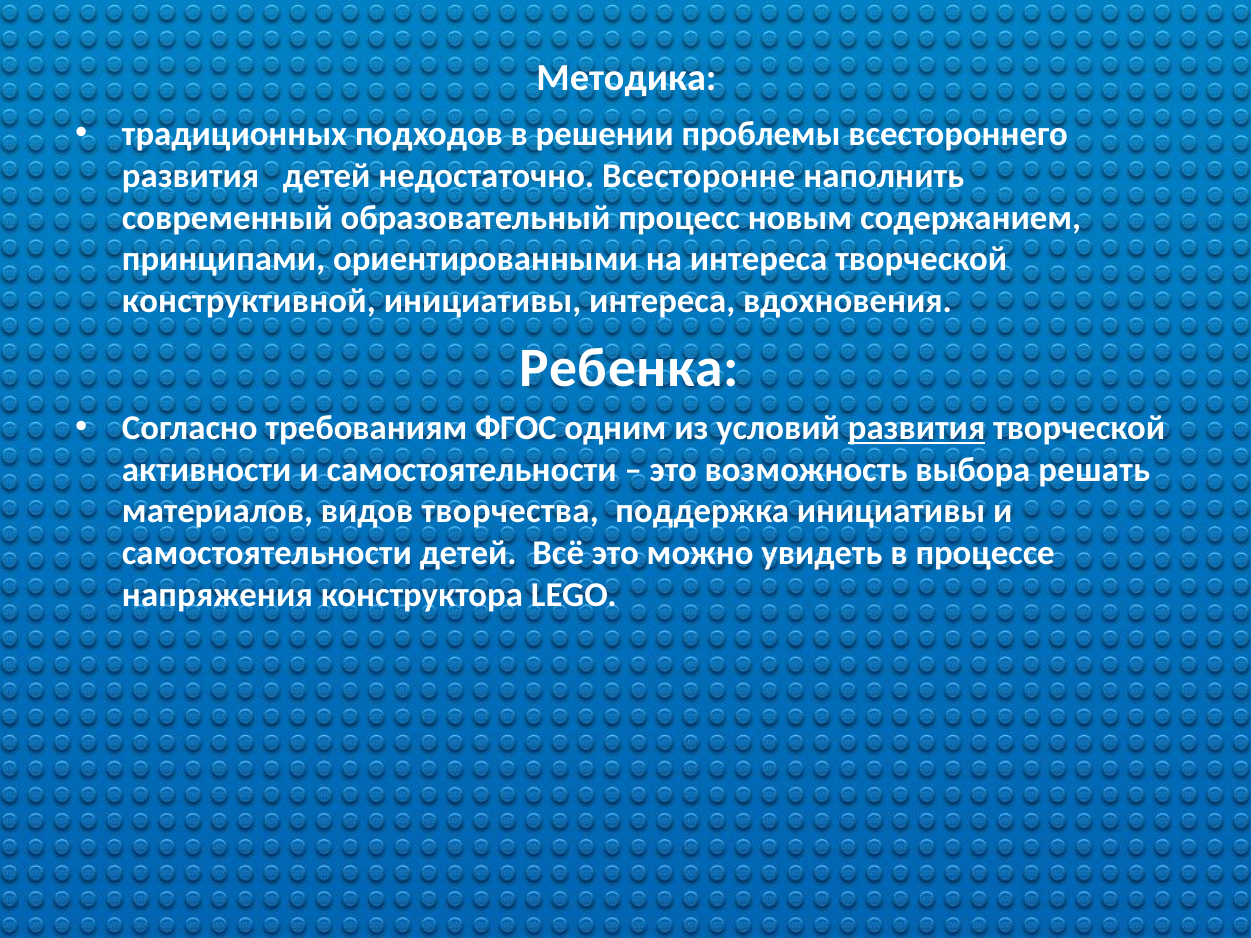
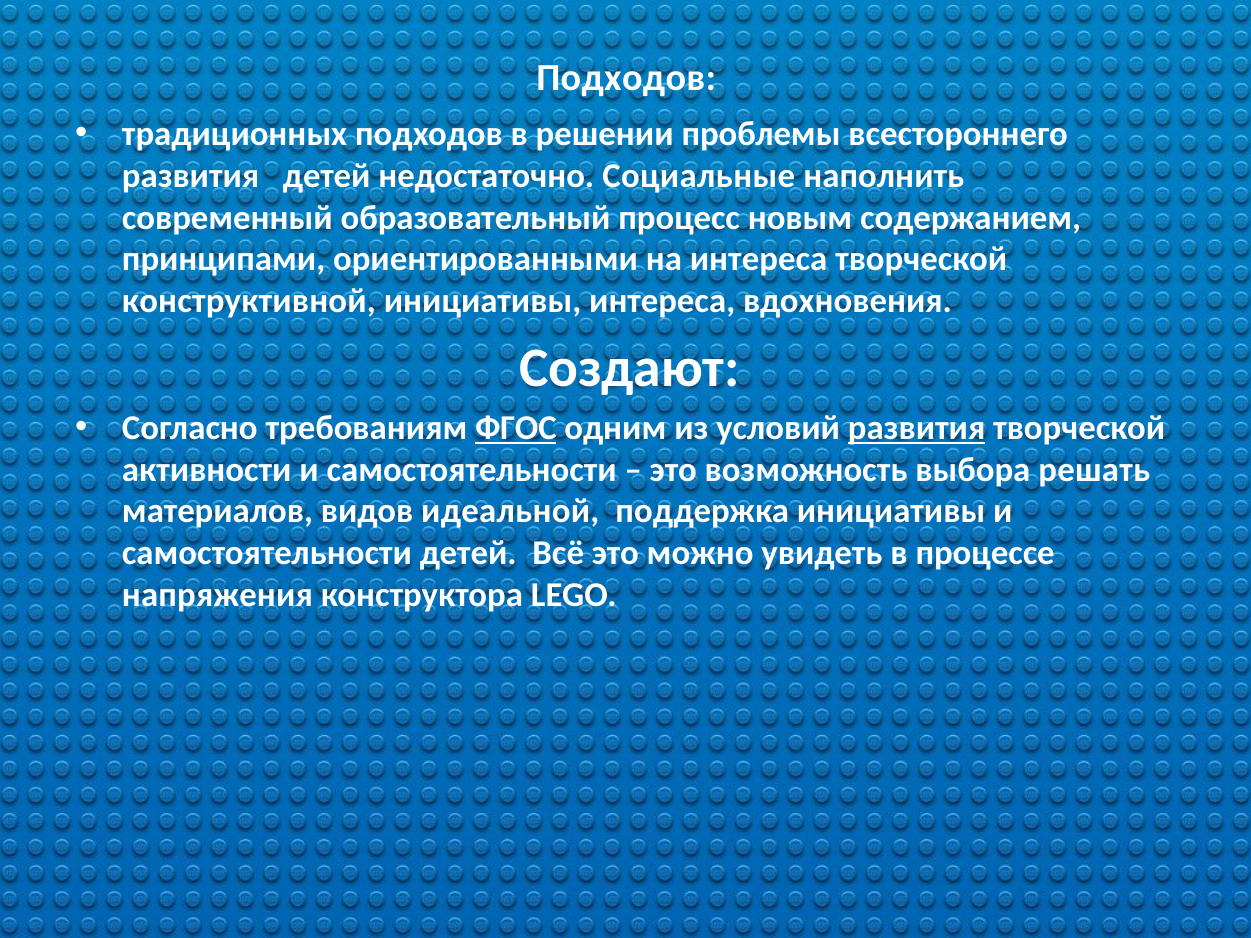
Методика: Методика -> Подходов (626, 78)
Всесторонне: Всесторонне -> Социальные (699, 176)
Ребенка: Ребенка -> Создают (629, 368)
ФГОС underline: none -> present (516, 428)
творчества: творчества -> идеальной (510, 511)
